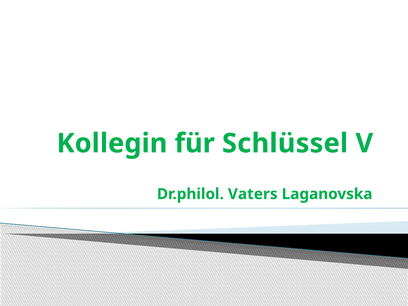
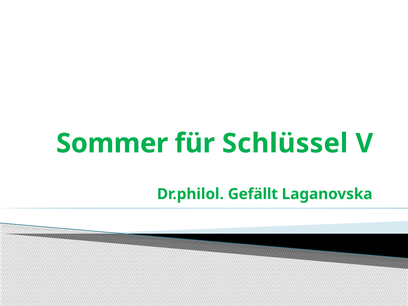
Kollegin: Kollegin -> Sommer (112, 143)
Vaters: Vaters -> Gefällt (253, 194)
